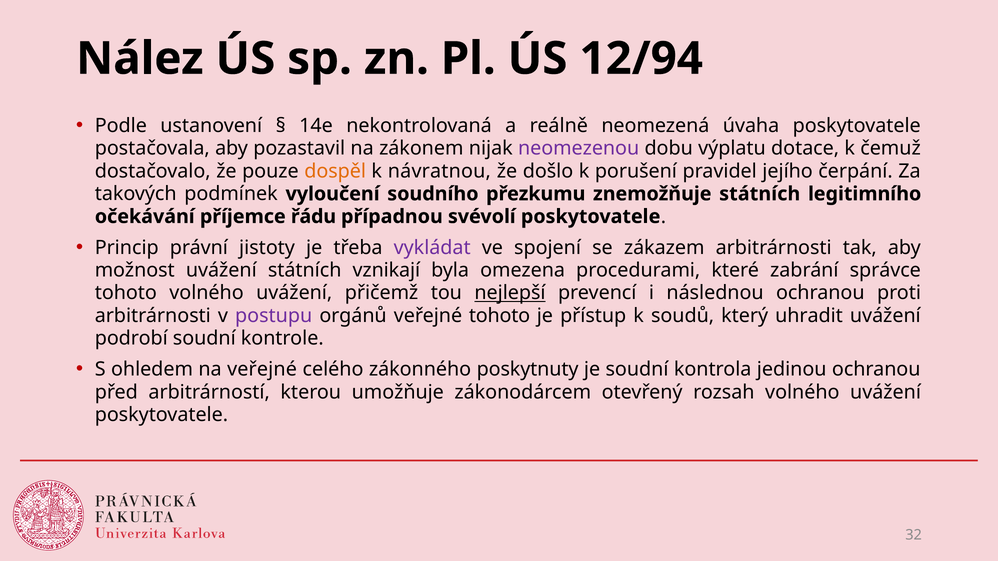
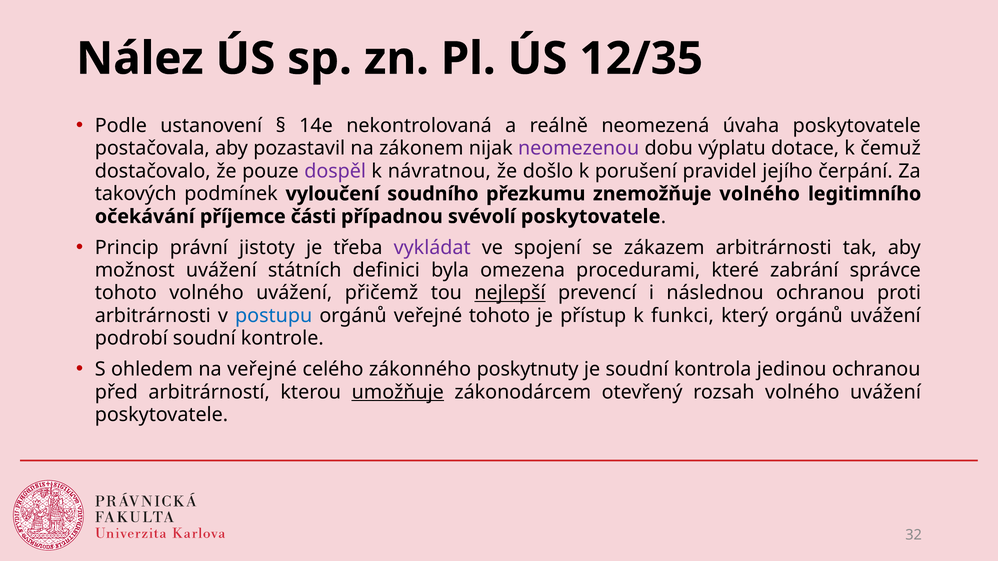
12/94: 12/94 -> 12/35 (641, 59)
dospěl colour: orange -> purple (335, 171)
znemožňuje státních: státních -> volného (760, 194)
řádu: řádu -> části (313, 217)
vznikají: vznikají -> definici (386, 270)
postupu colour: purple -> blue (274, 316)
soudů: soudů -> funkci (682, 316)
který uhradit: uhradit -> orgánů (809, 316)
umožňuje underline: none -> present (398, 392)
